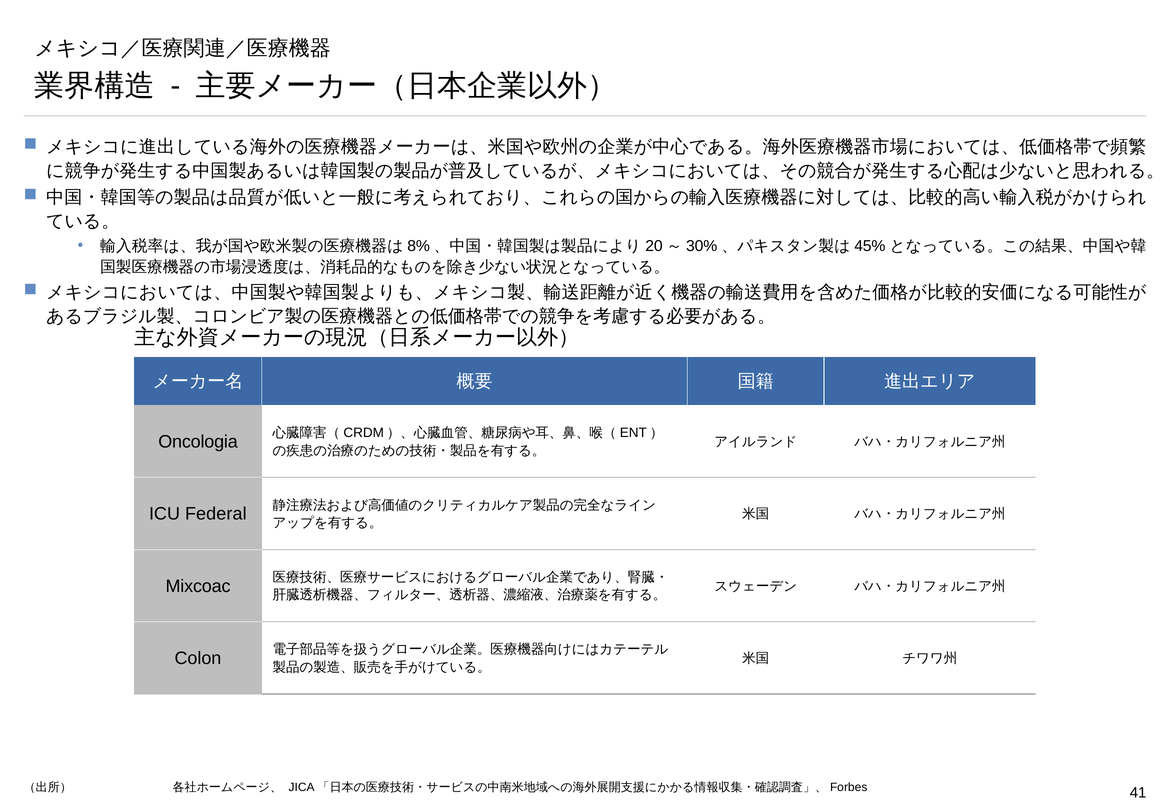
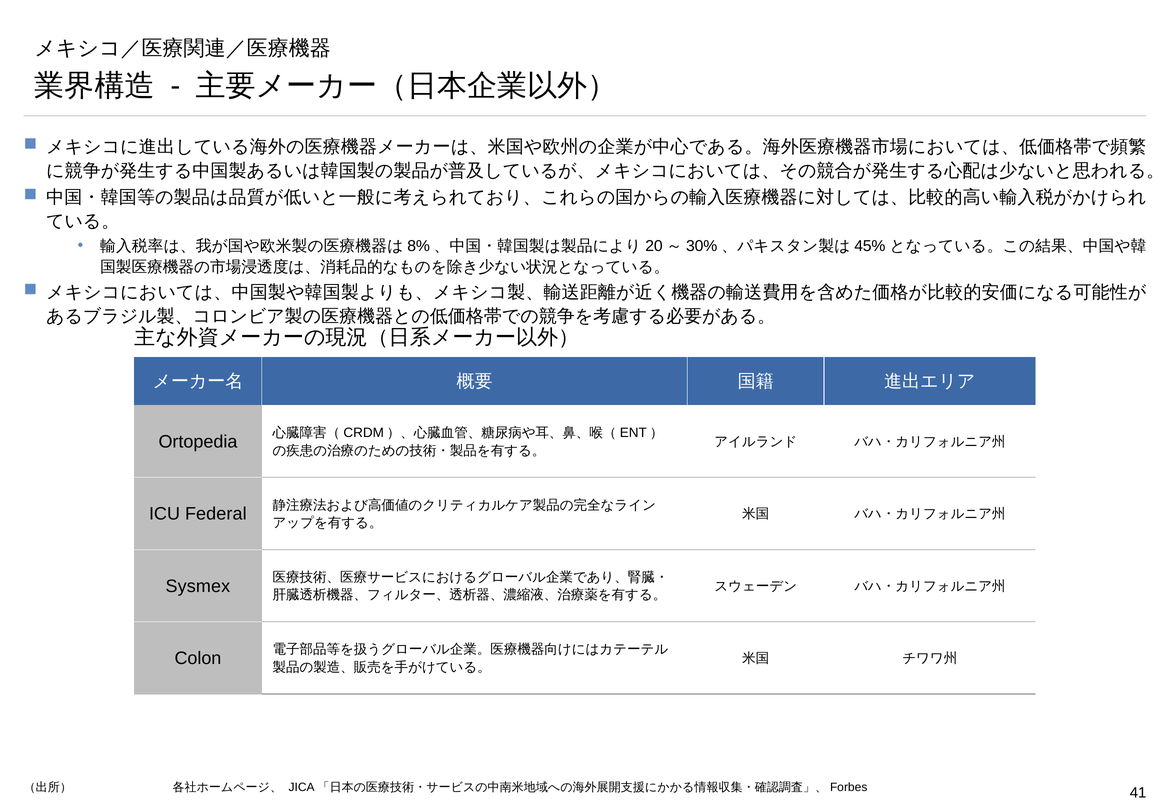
Oncologia: Oncologia -> Ortopedia (198, 442)
Mixcoac: Mixcoac -> Sysmex (198, 586)
